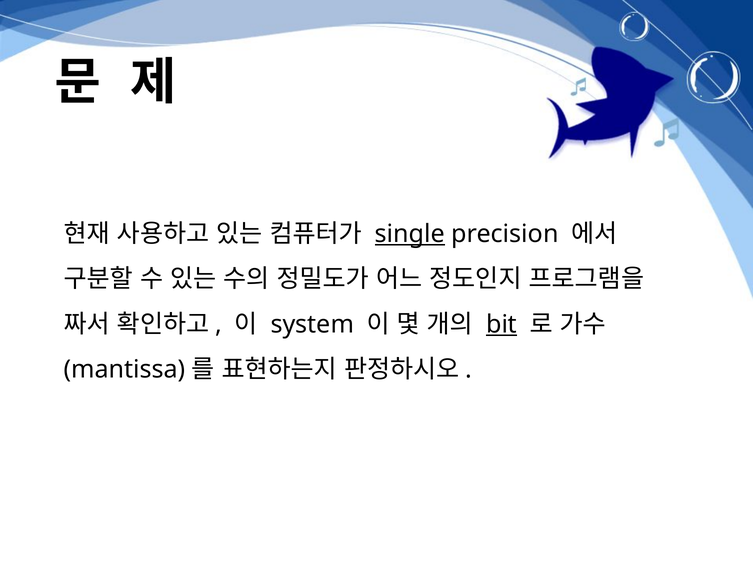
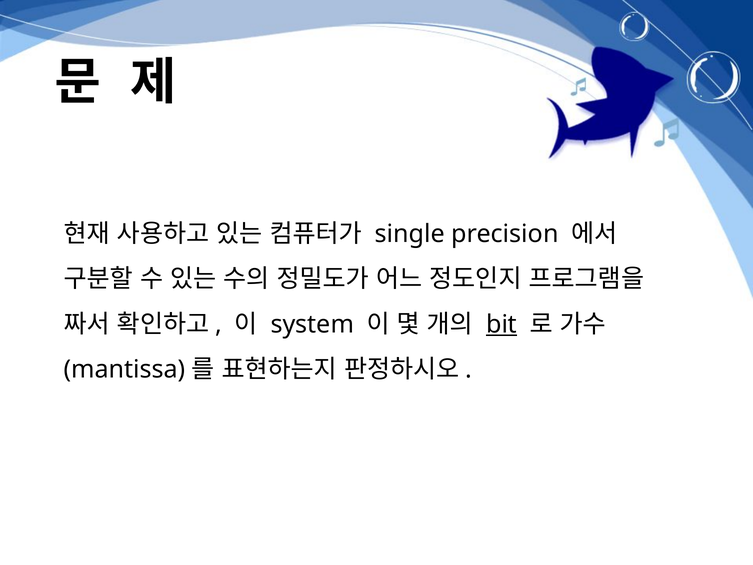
single underline: present -> none (410, 234)
